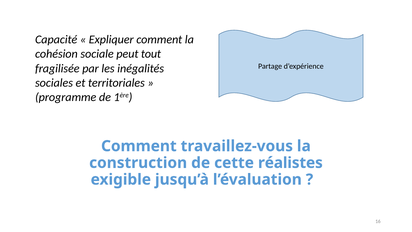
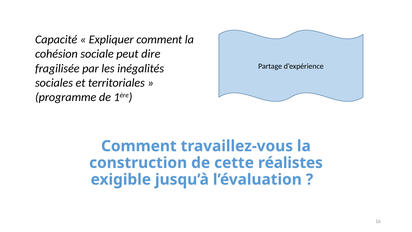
tout: tout -> dire (151, 54)
